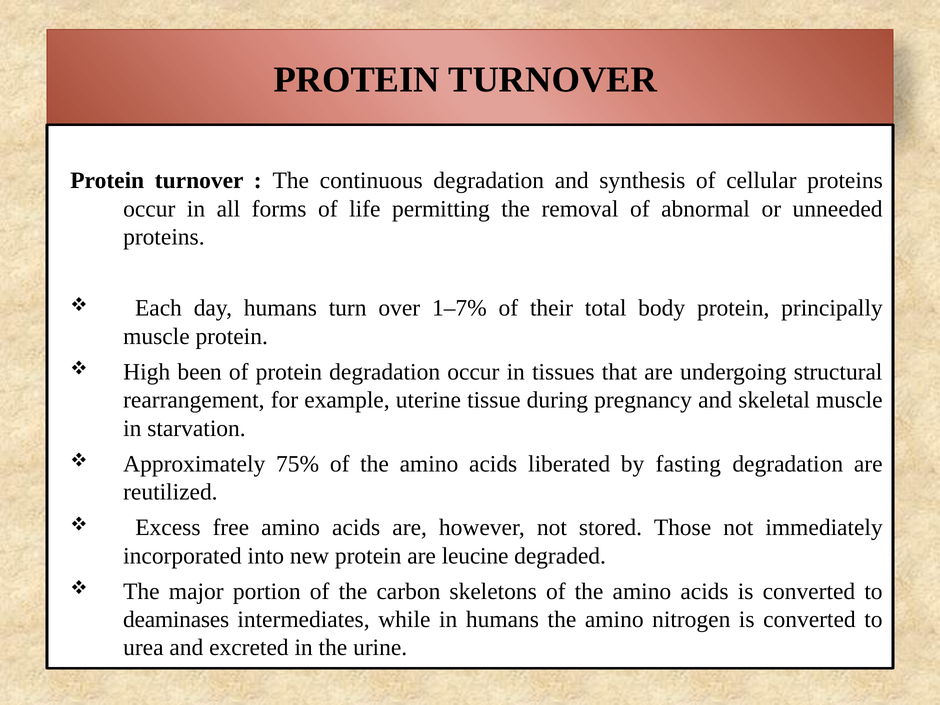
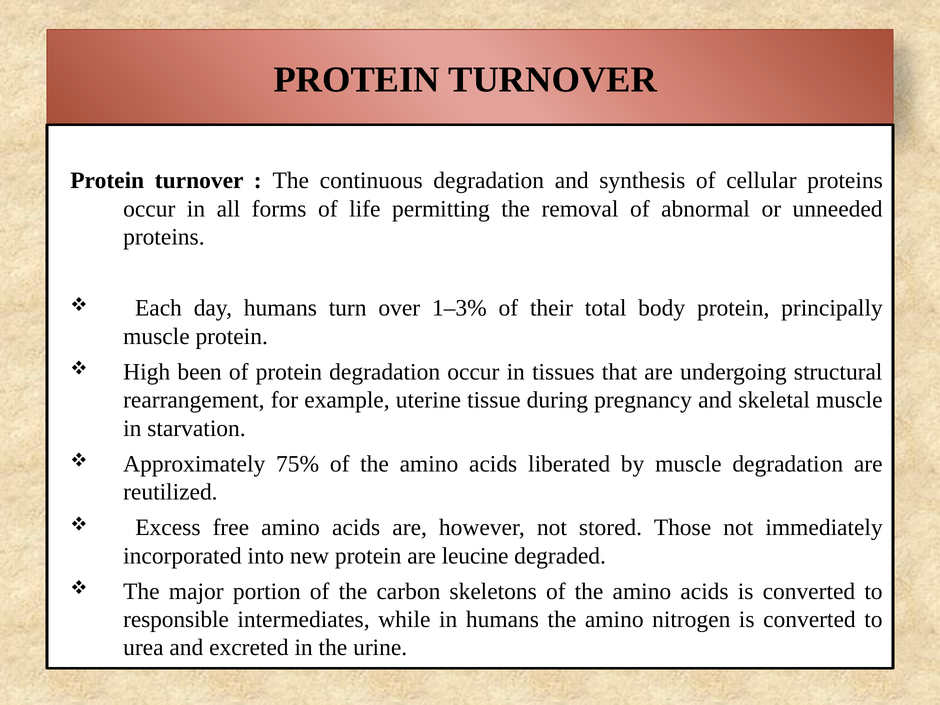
1–7%: 1–7% -> 1–3% (459, 308)
by fasting: fasting -> muscle (688, 464)
deaminases: deaminases -> responsible (176, 619)
